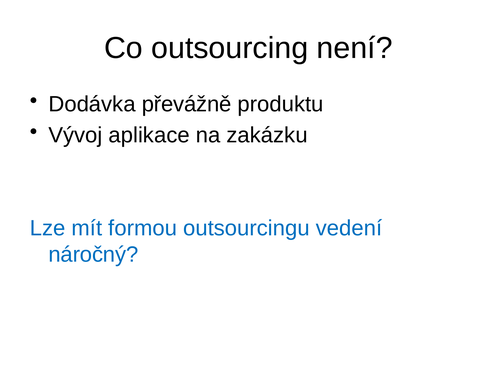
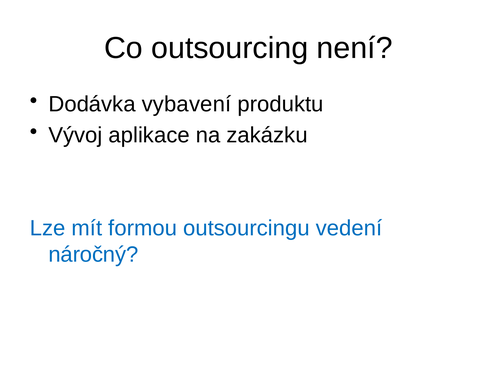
převážně: převážně -> vybavení (187, 104)
